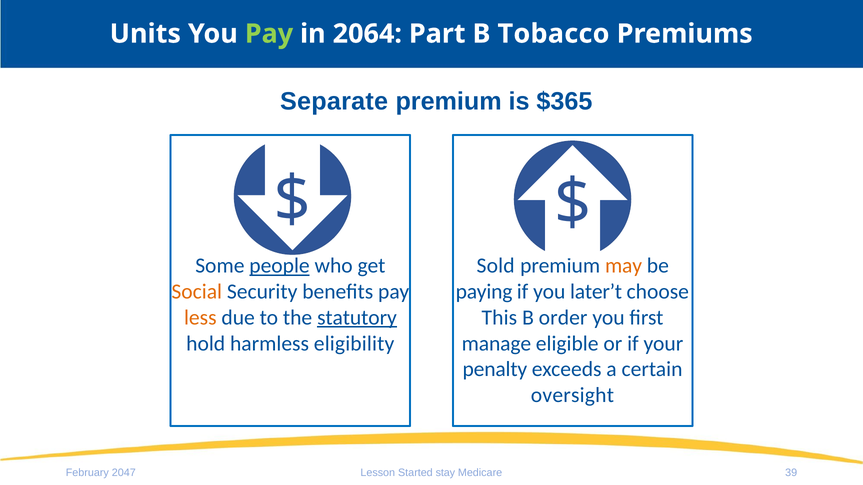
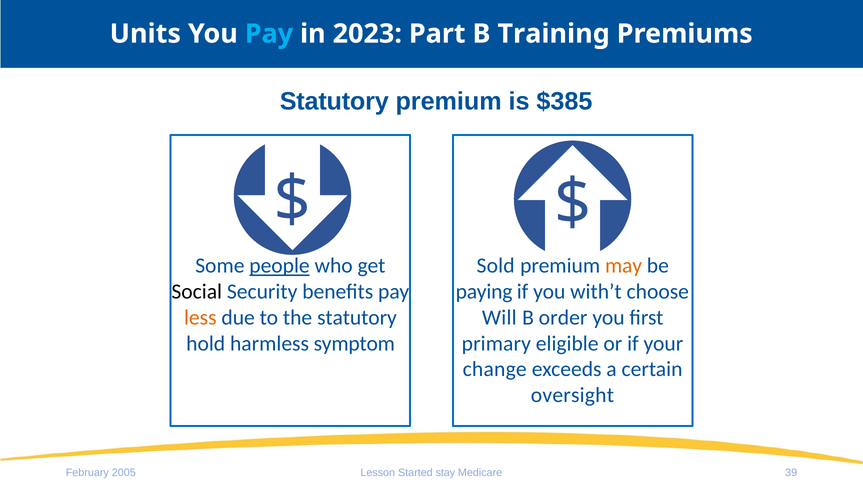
Pay colour: light green -> light blue (269, 34)
2064: 2064 -> 2023 (367, 34)
Tobacco: Tobacco -> Training (554, 34)
Separate: Separate -> Statutory (334, 102)
$365: $365 -> $385 (564, 102)
Social colour: orange -> black (197, 292)
later’t: later’t -> with’t (596, 292)
statutory underline: present -> none (357, 318)
This: This -> Will (499, 318)
eligibility: eligibility -> symptom (354, 344)
manage: manage -> primary (496, 344)
penalty: penalty -> change (495, 370)
2047: 2047 -> 2005 (124, 473)
